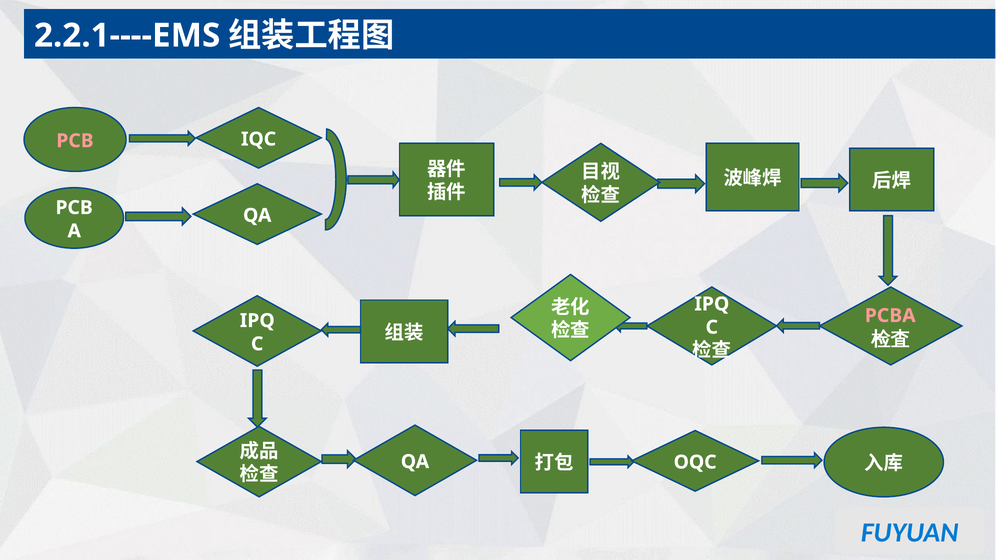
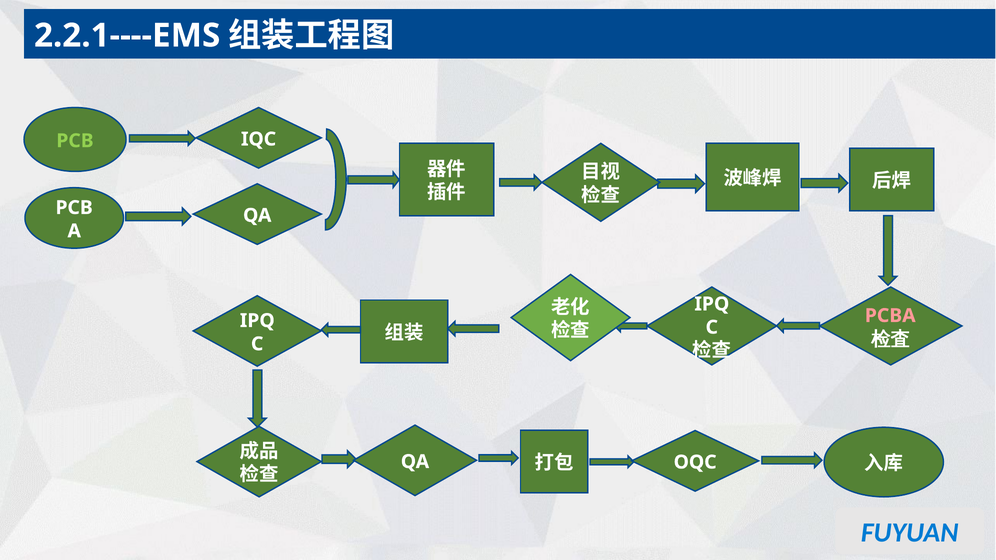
PCB colour: pink -> light green (75, 141)
